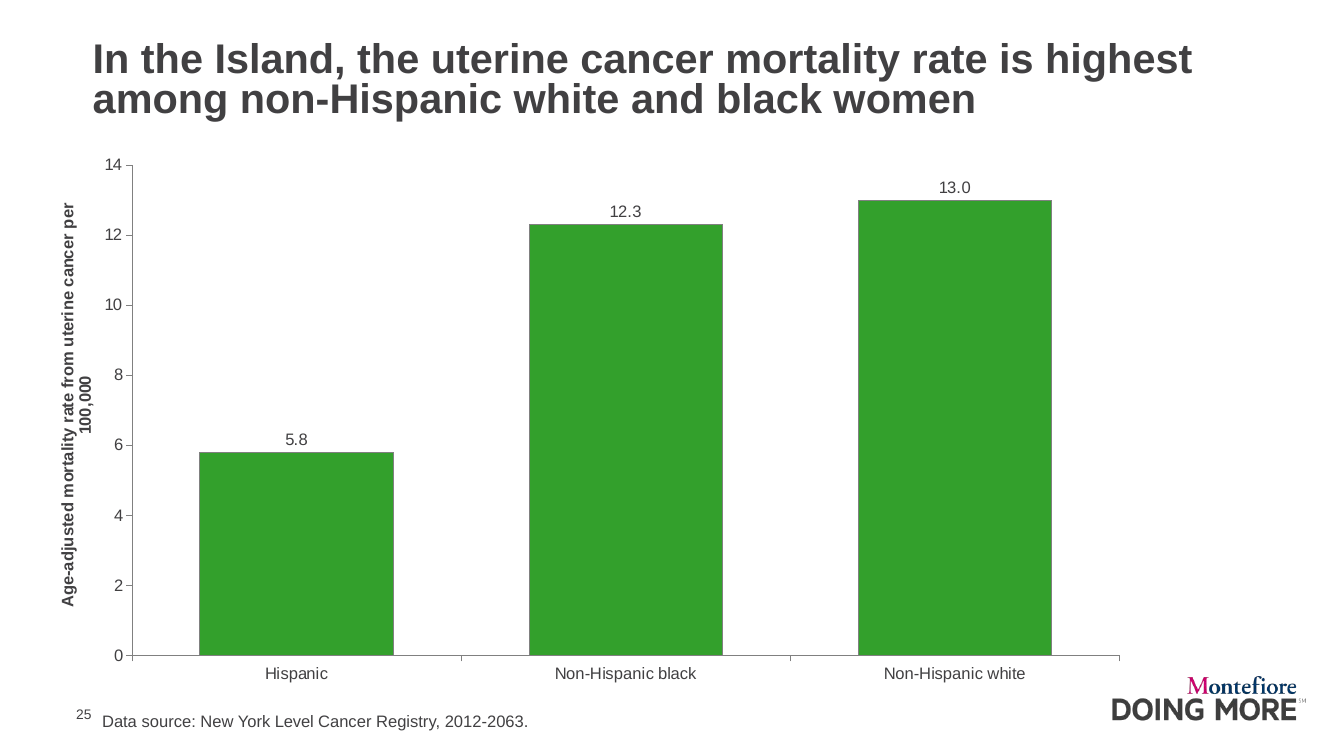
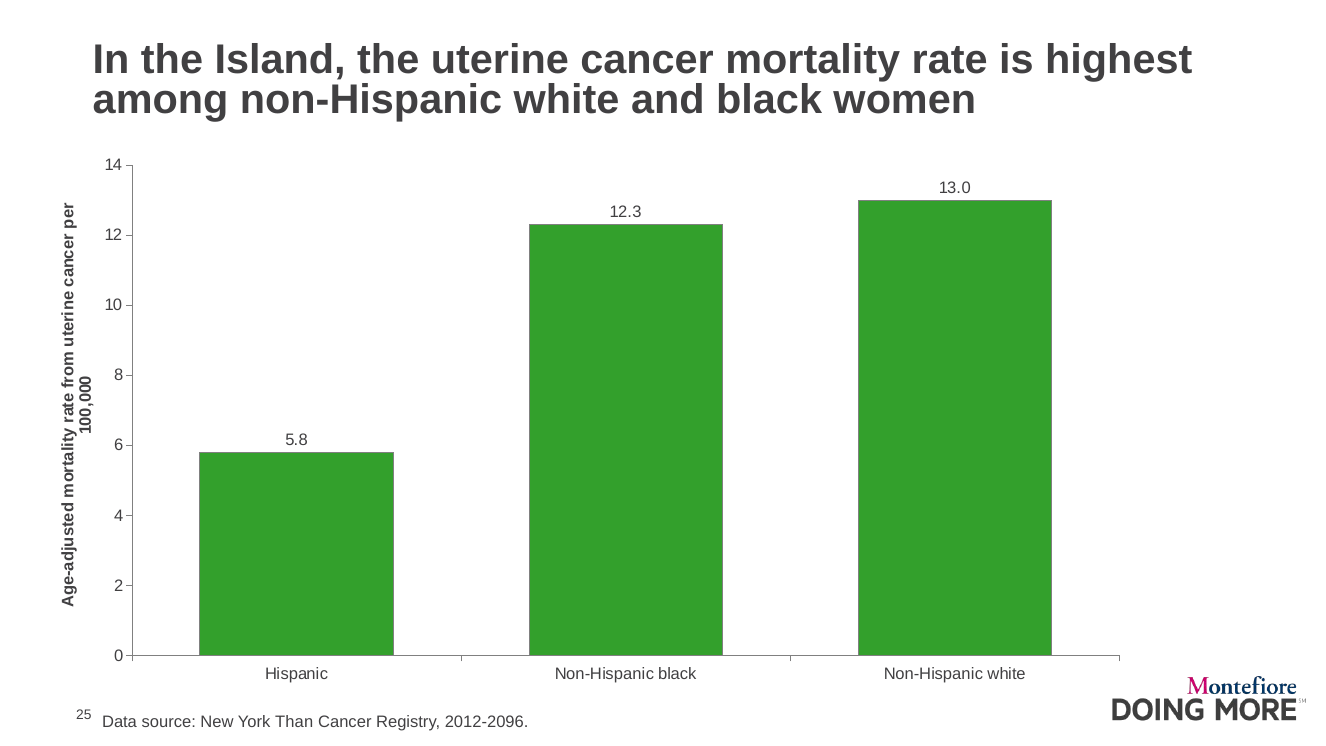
Level: Level -> Than (294, 722)
2012-2063: 2012-2063 -> 2012-2096 (487, 722)
